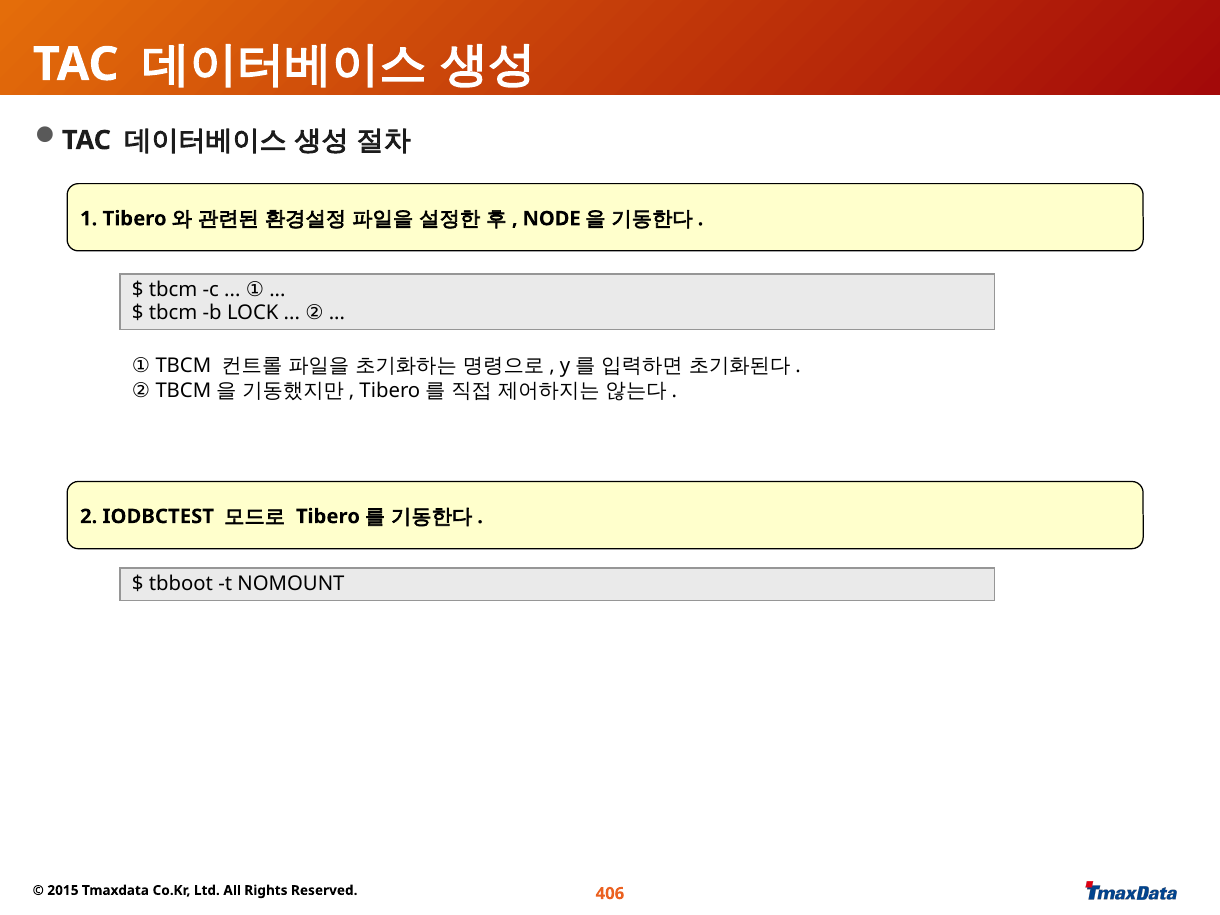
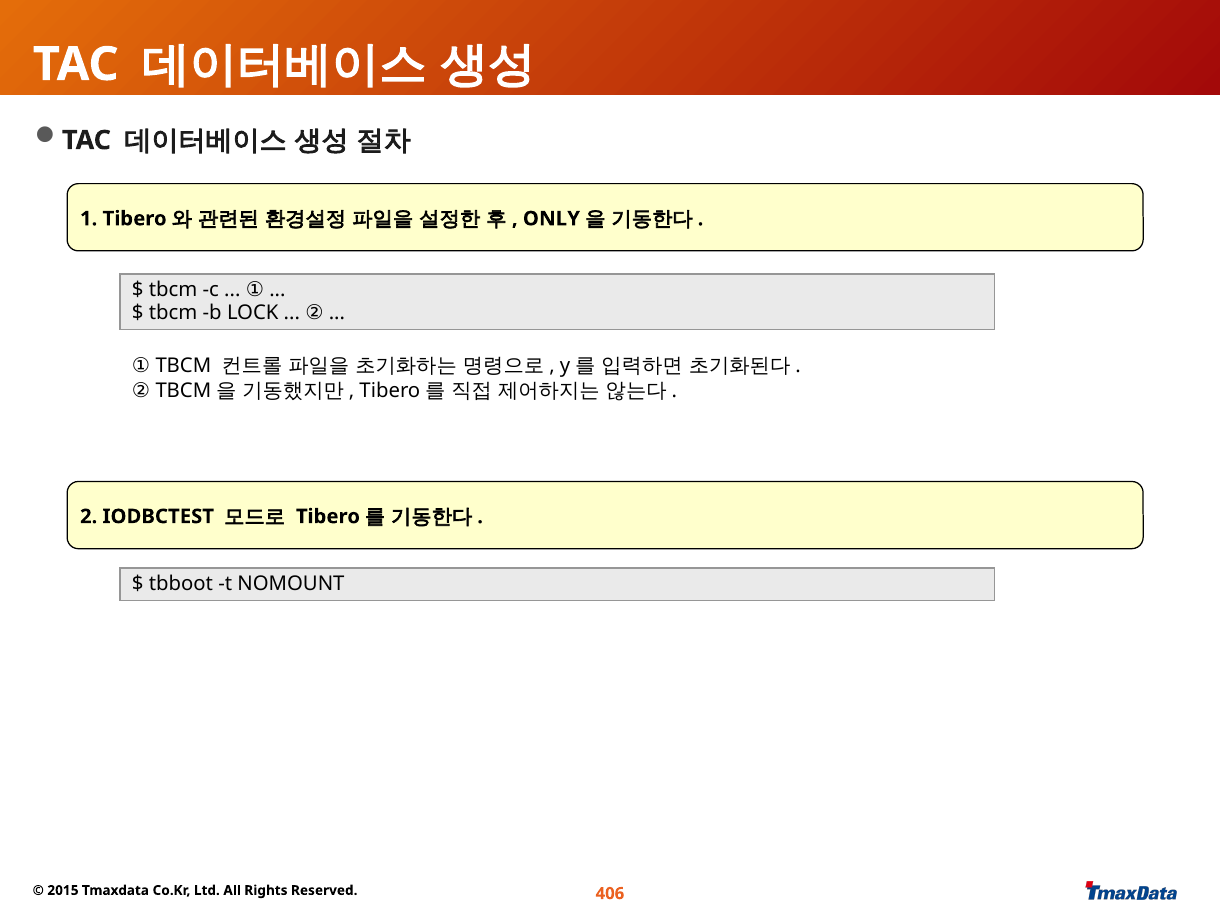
NODE: NODE -> ONLY (551, 219)
